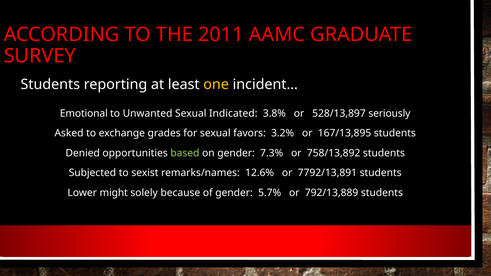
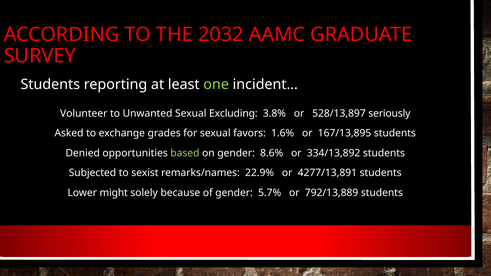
2011: 2011 -> 2032 (221, 34)
one colour: yellow -> light green (216, 84)
Emotional: Emotional -> Volunteer (84, 113)
Indicated: Indicated -> Excluding (233, 113)
3.2%: 3.2% -> 1.6% (283, 133)
7.3%: 7.3% -> 8.6% (272, 153)
758/13,892: 758/13,892 -> 334/13,892 (334, 153)
12.6%: 12.6% -> 22.9% (260, 173)
7792/13,891: 7792/13,891 -> 4277/13,891 (327, 173)
